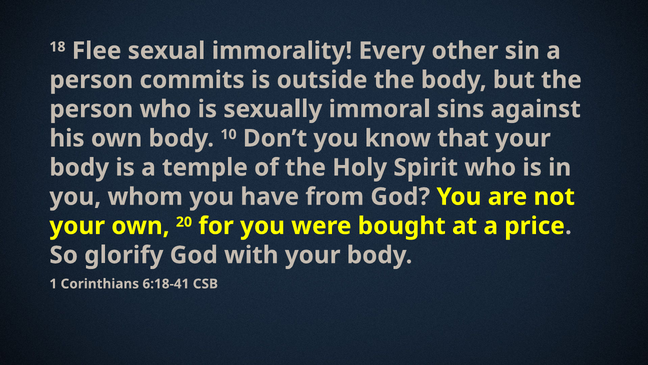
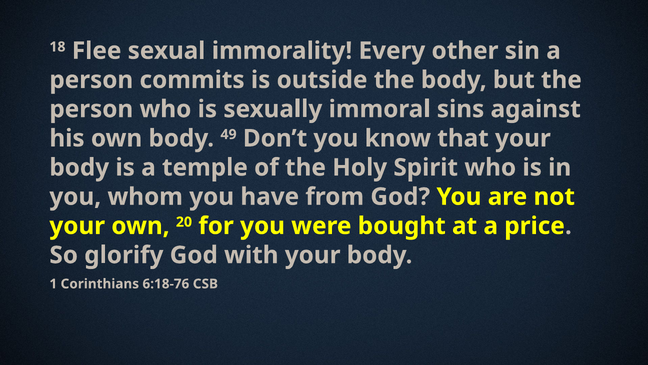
10: 10 -> 49 (229, 134)
6:18-41: 6:18-41 -> 6:18-76 (166, 284)
